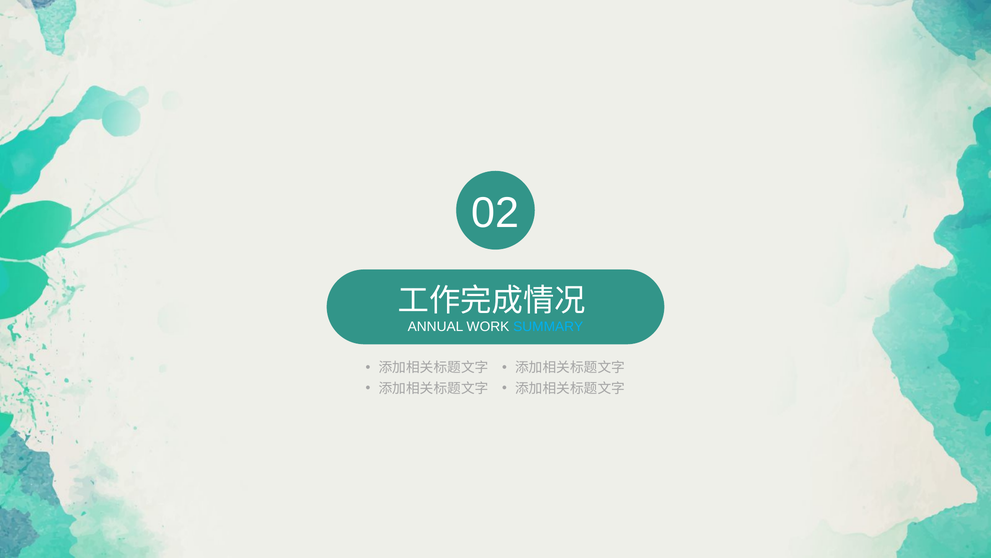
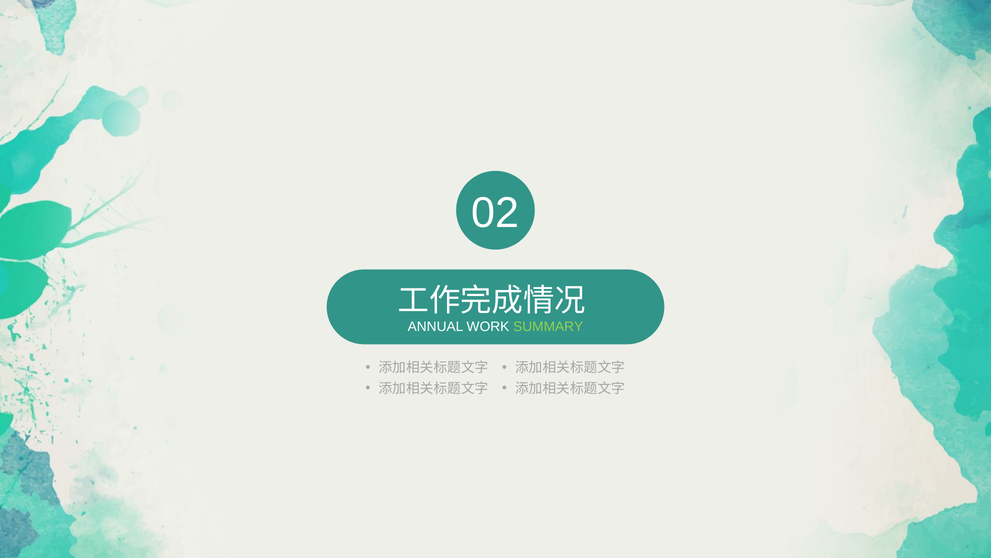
SUMMARY colour: light blue -> light green (548, 326)
